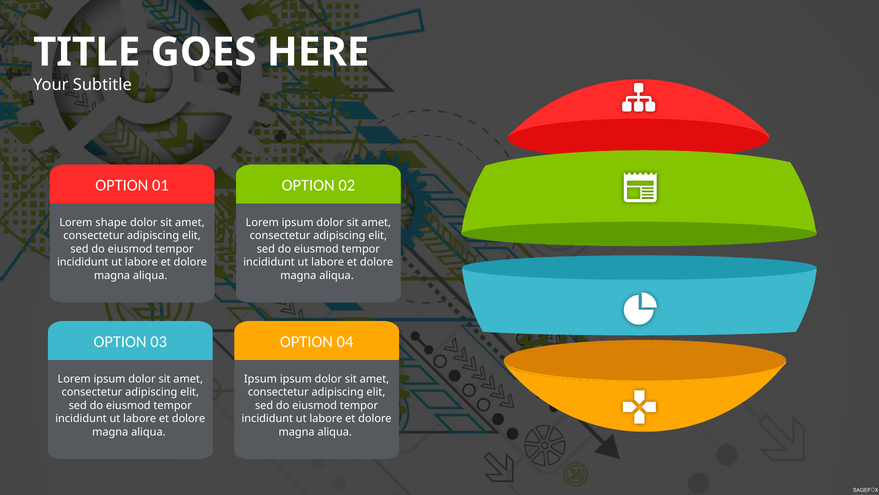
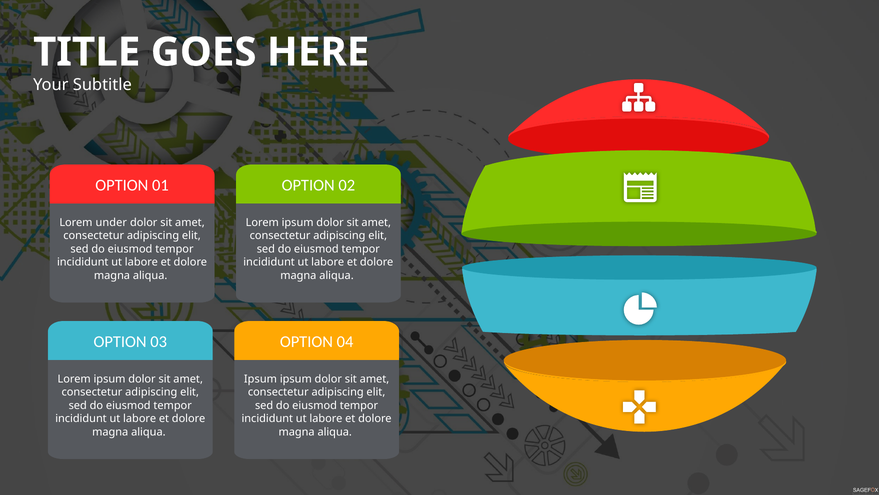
shape: shape -> under (111, 222)
